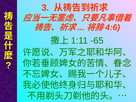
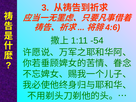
-65: -65 -> -54 (97, 41)
